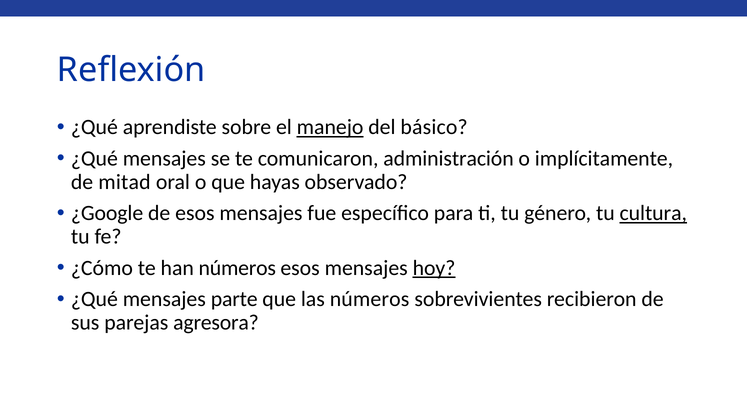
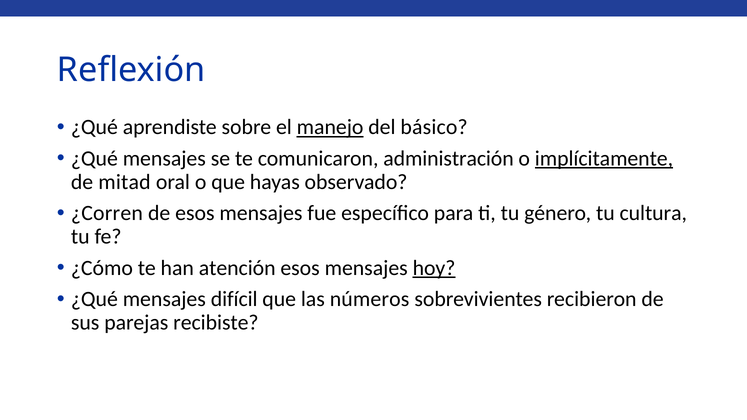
implícitamente underline: none -> present (604, 159)
¿Google: ¿Google -> ¿Corren (107, 213)
cultura underline: present -> none (653, 213)
han números: números -> atención (237, 268)
parte: parte -> difícil (234, 299)
agresora: agresora -> recibiste (216, 323)
